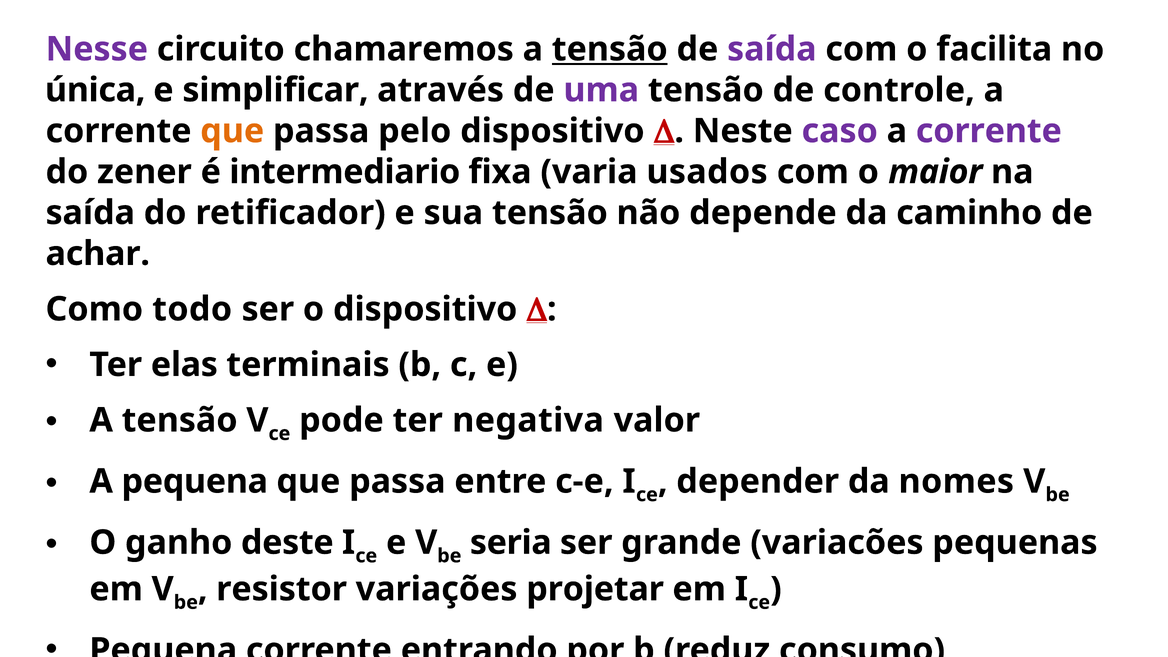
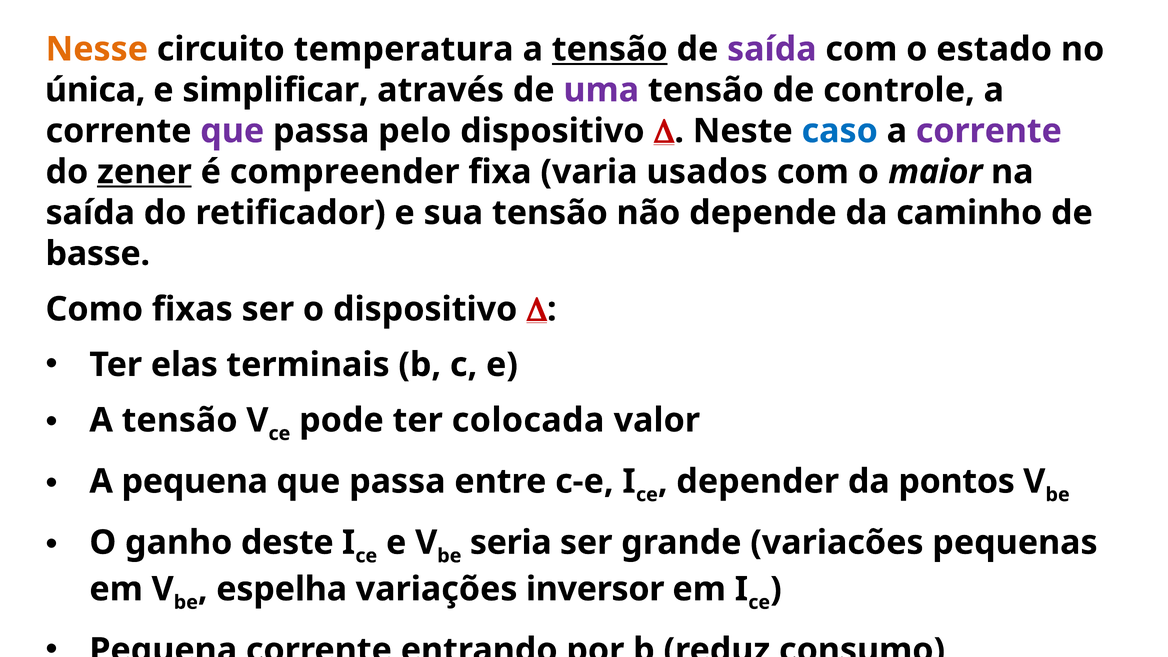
Nesse colour: purple -> orange (97, 49)
chamaremos: chamaremos -> temperatura (404, 49)
facilita: facilita -> estado (994, 49)
que colour: orange -> purple (232, 131)
caso colour: purple -> blue (840, 131)
zener underline: none -> present (144, 172)
intermediario: intermediario -> compreender (345, 172)
achar: achar -> basse (98, 254)
todo: todo -> fixas (192, 309)
negativa: negativa -> colocada (528, 420)
nomes: nomes -> pontos (957, 481)
resistor: resistor -> espelha (282, 589)
projetar: projetar -> inversor (595, 589)
